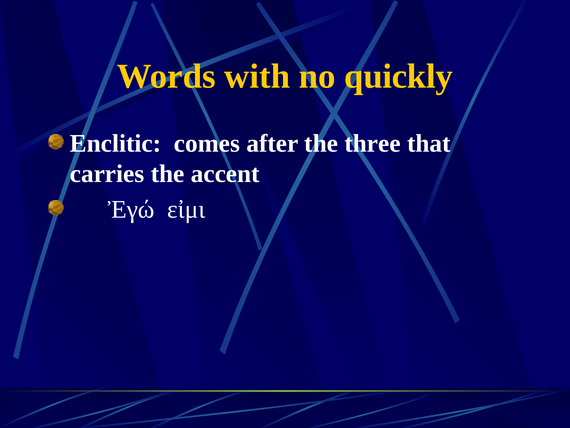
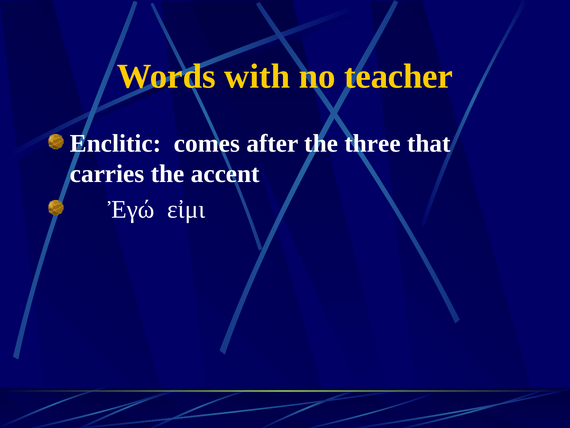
quickly: quickly -> teacher (399, 76)
